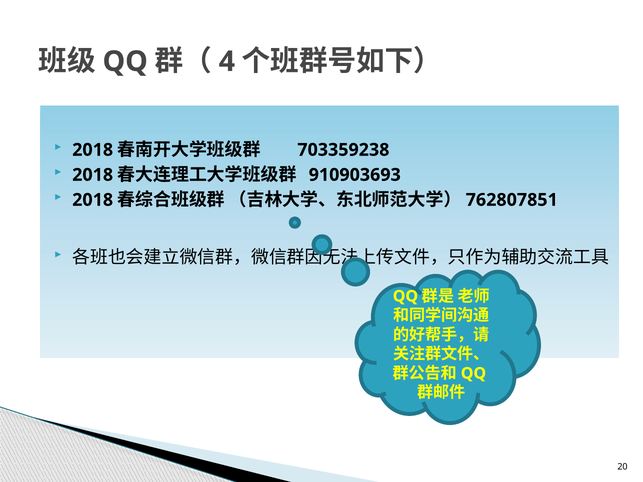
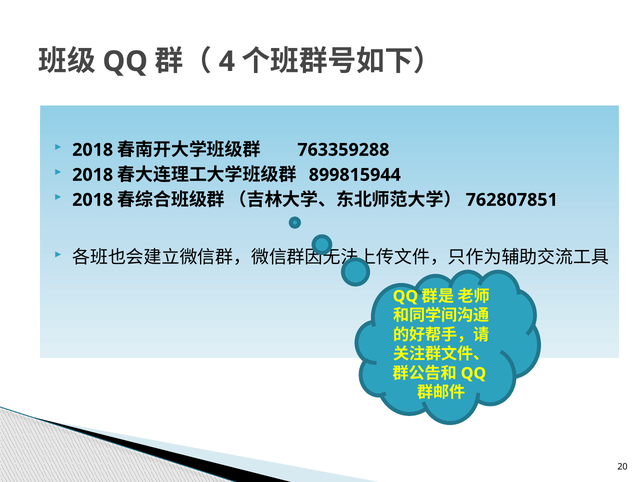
703359238: 703359238 -> 763359288 (343, 150)
910903693: 910903693 -> 899815944 (355, 175)
